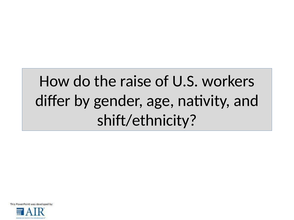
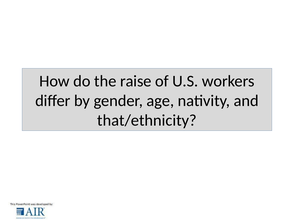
shift/ethnicity: shift/ethnicity -> that/ethnicity (147, 120)
